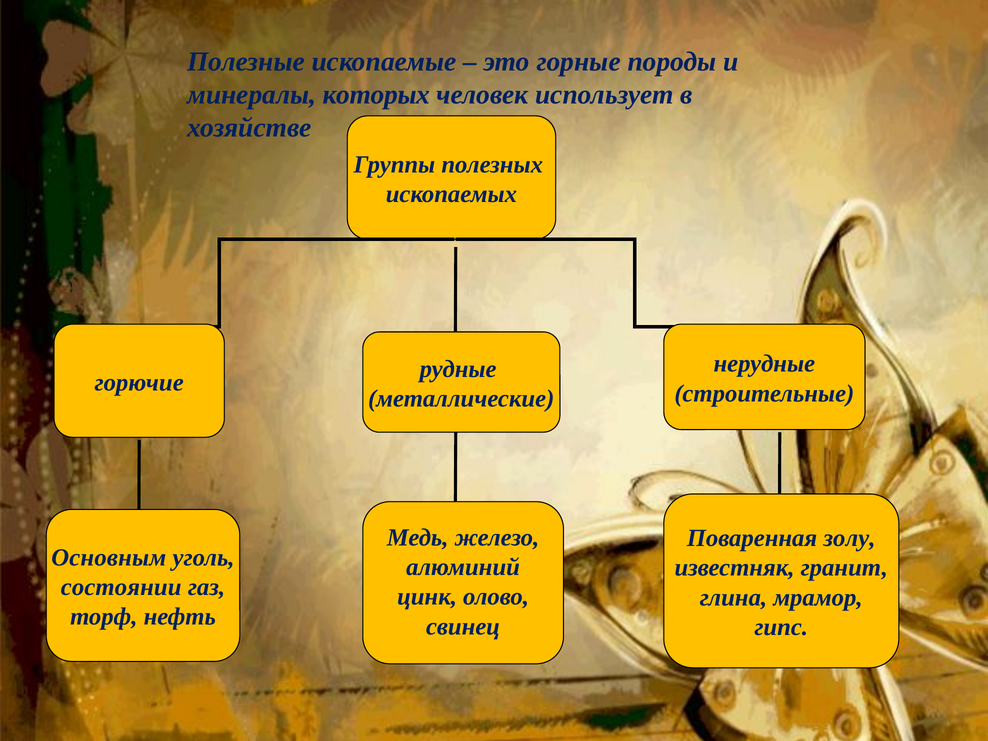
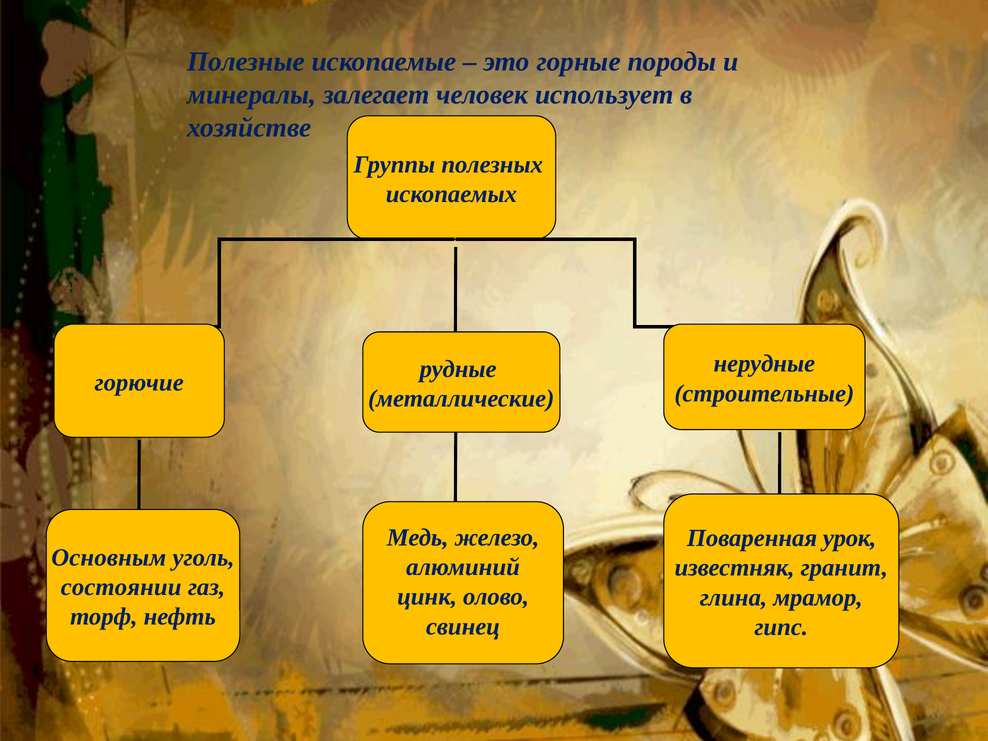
которых: которых -> залегает (376, 95)
золу: золу -> урок (850, 538)
